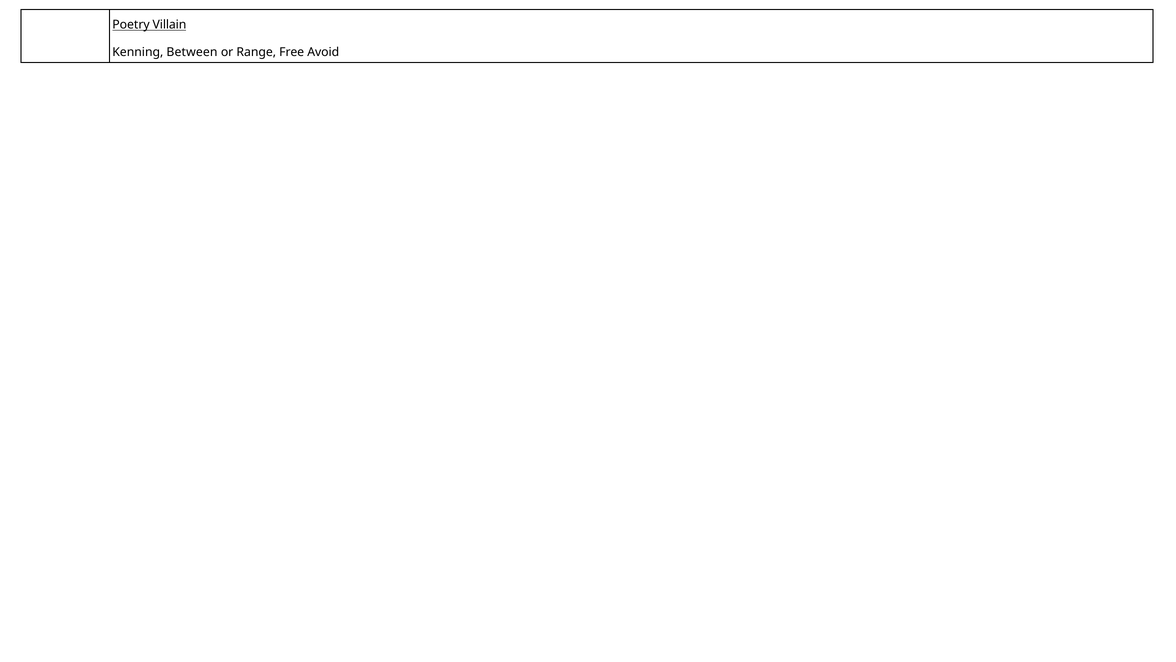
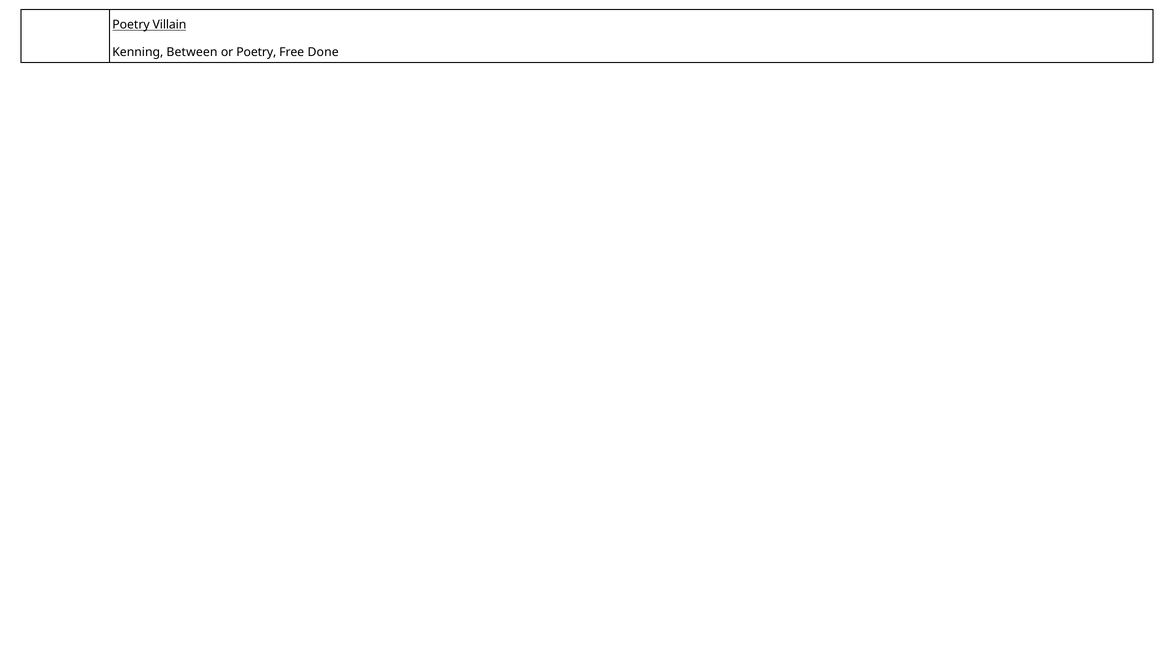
or Range: Range -> Poetry (256, 52)
Avoid: Avoid -> Done (323, 52)
